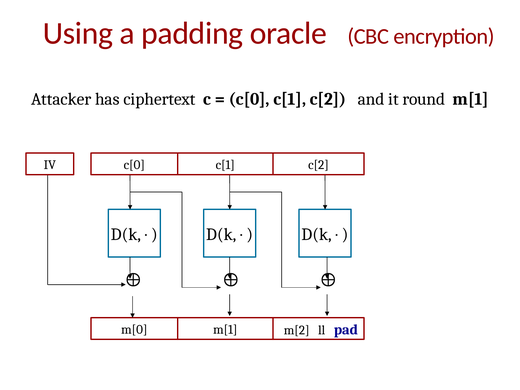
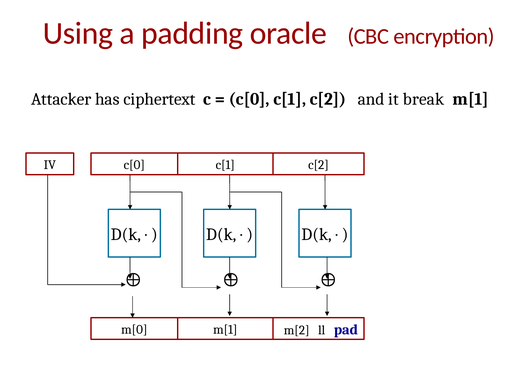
round: round -> break (424, 99)
